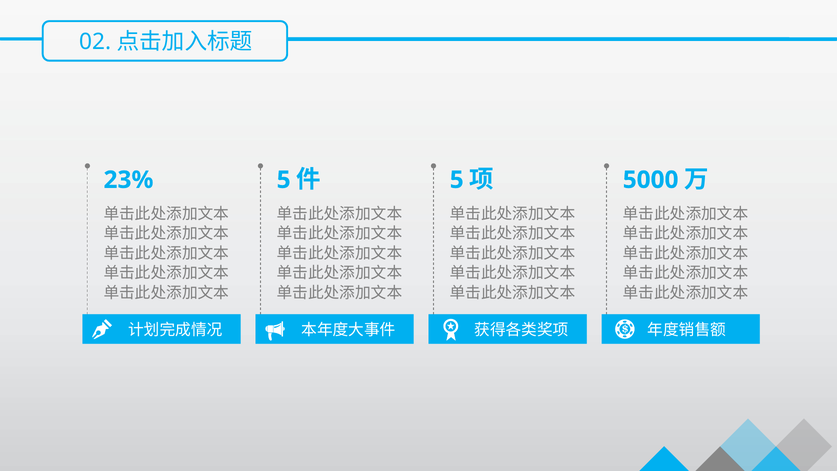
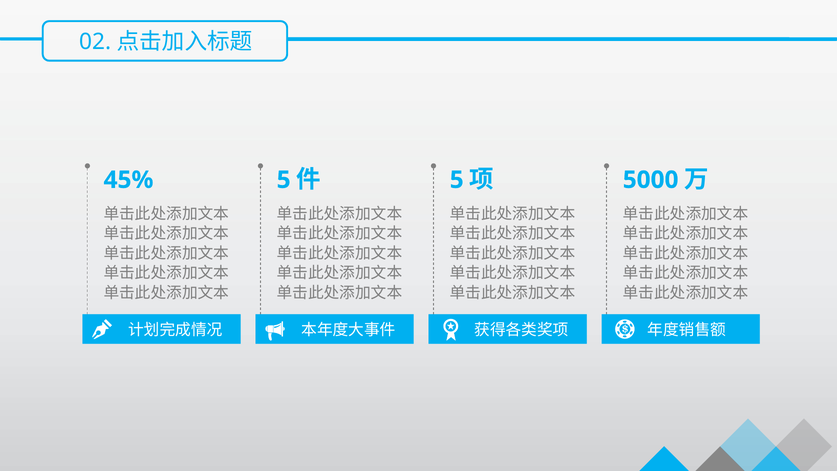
23%: 23% -> 45% (129, 180)
